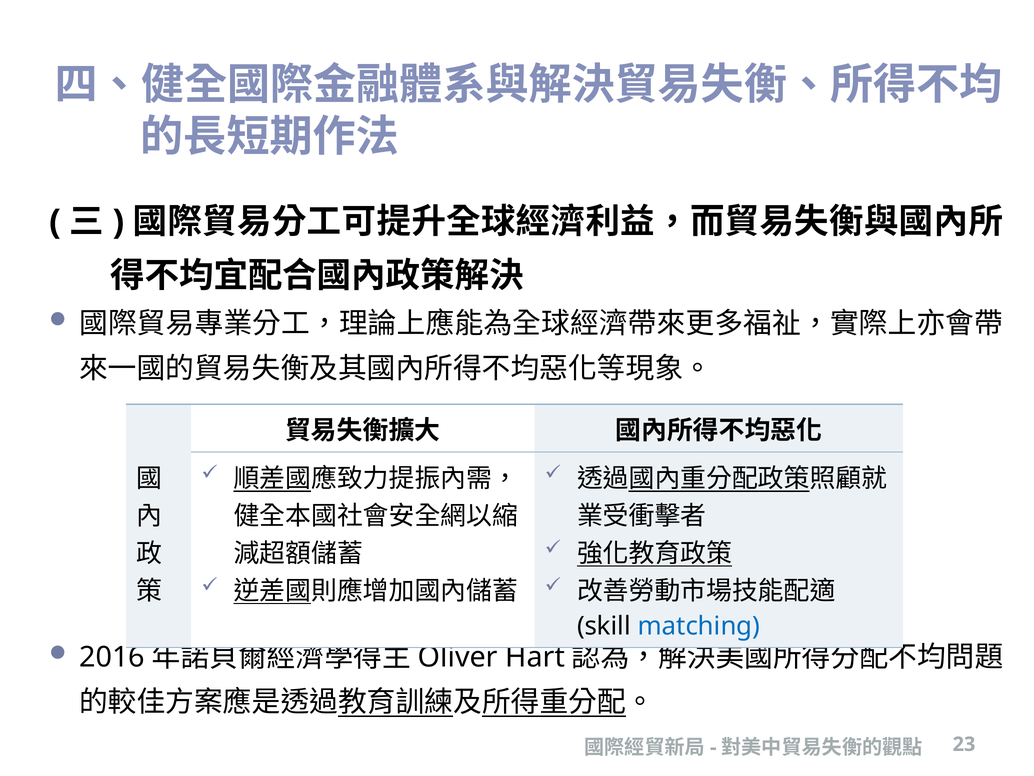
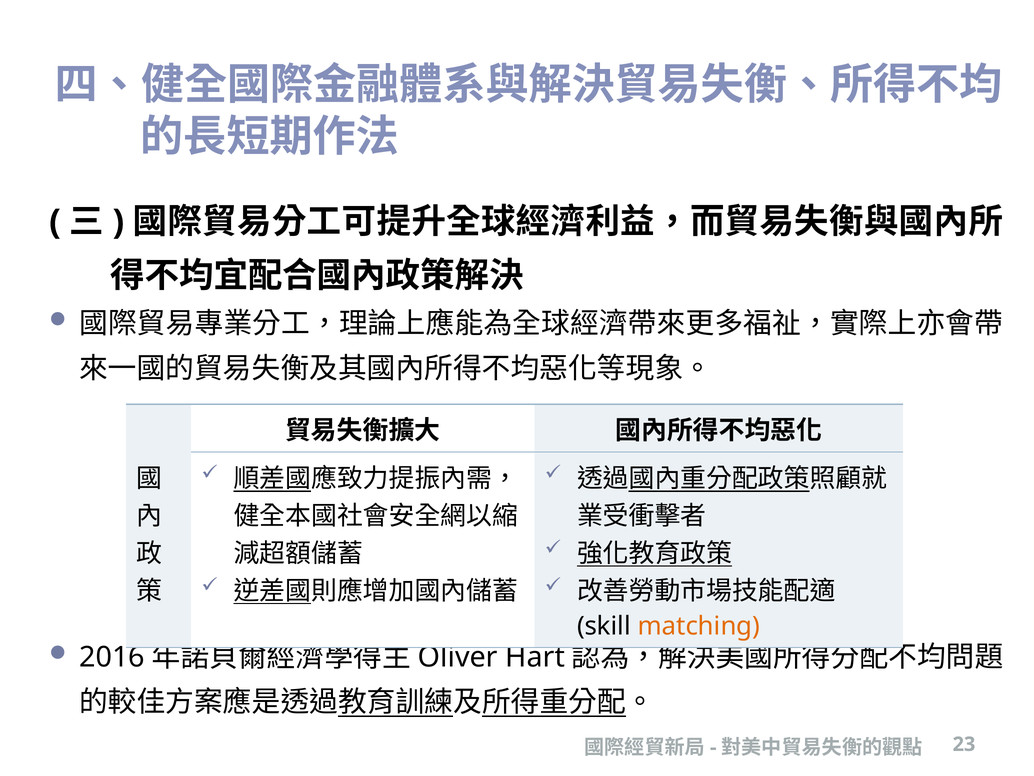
matching colour: blue -> orange (699, 626)
